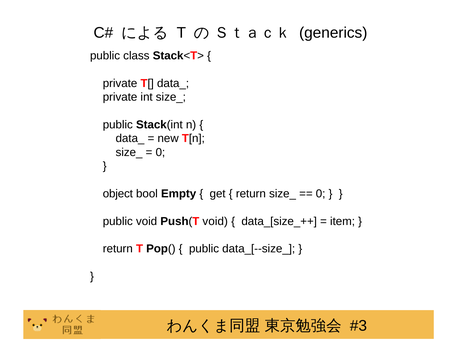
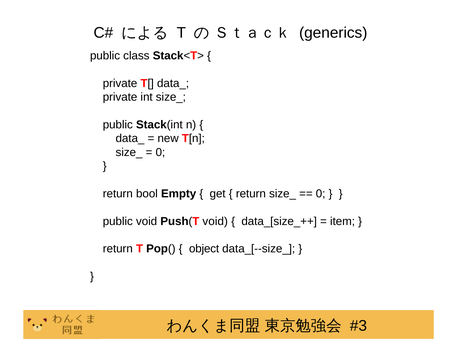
object: object -> return (118, 194)
public: public -> object (204, 249)
